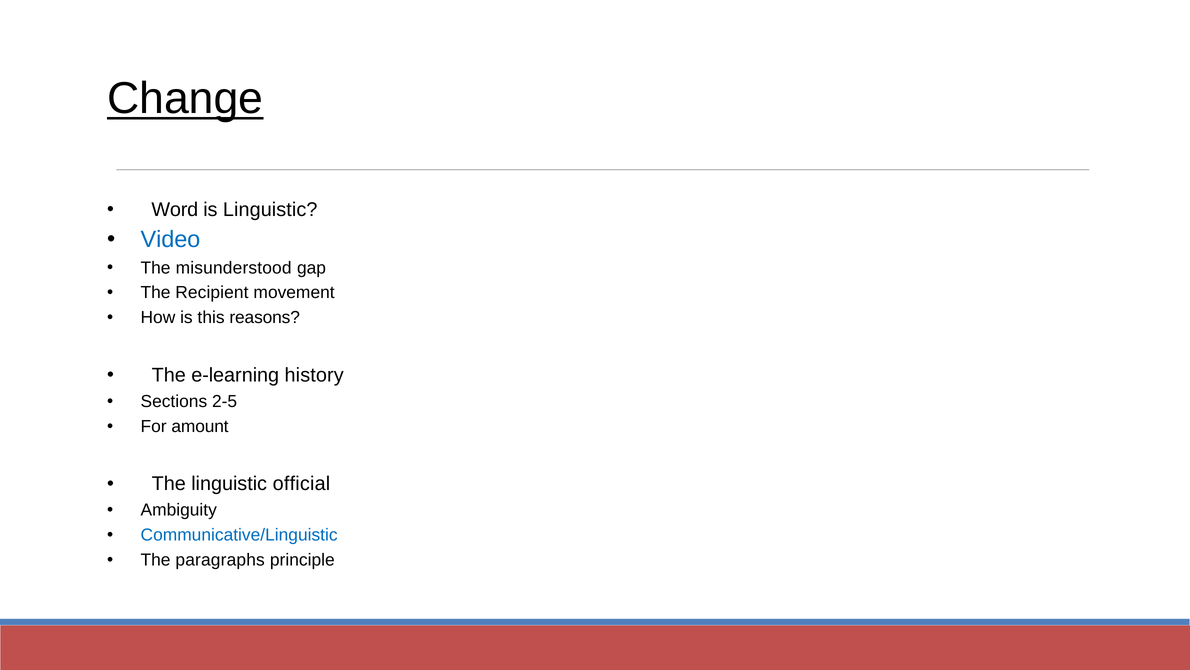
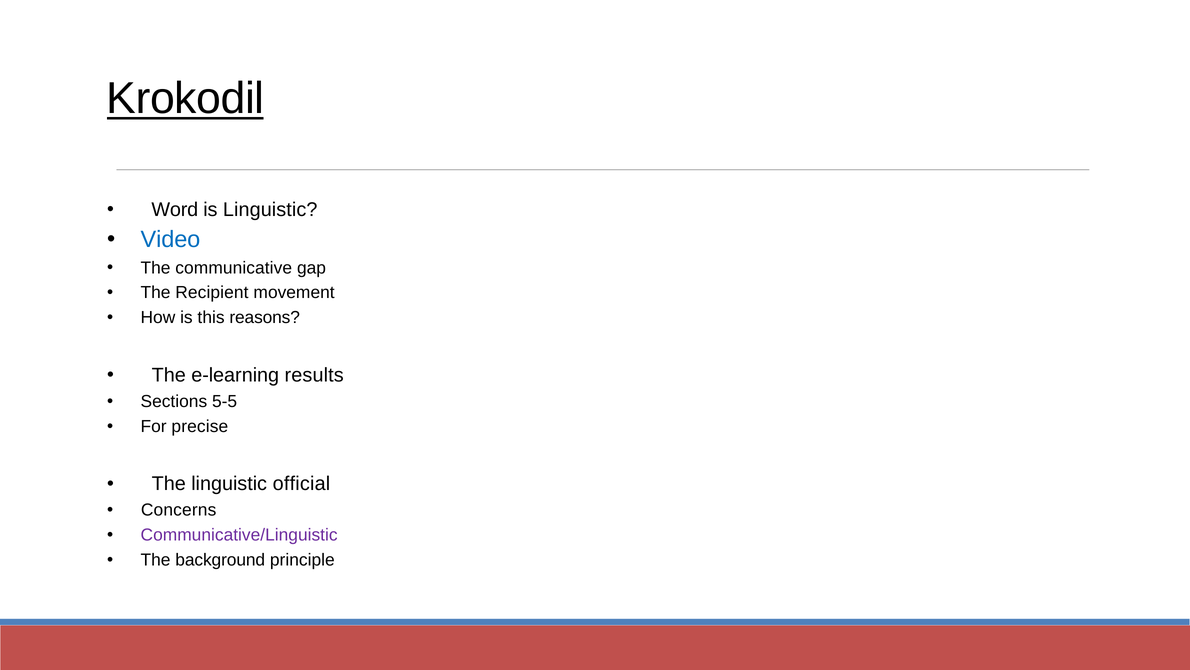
Change: Change -> Krokodil (185, 98)
misunderstood: misunderstood -> communicative (234, 268)
history: history -> results (314, 375)
2-5: 2-5 -> 5-5 (225, 401)
amount: amount -> precise (200, 426)
Ambiguity: Ambiguity -> Concerns (179, 510)
Communicative/Linguistic colour: blue -> purple (239, 535)
paragraphs: paragraphs -> background (220, 560)
